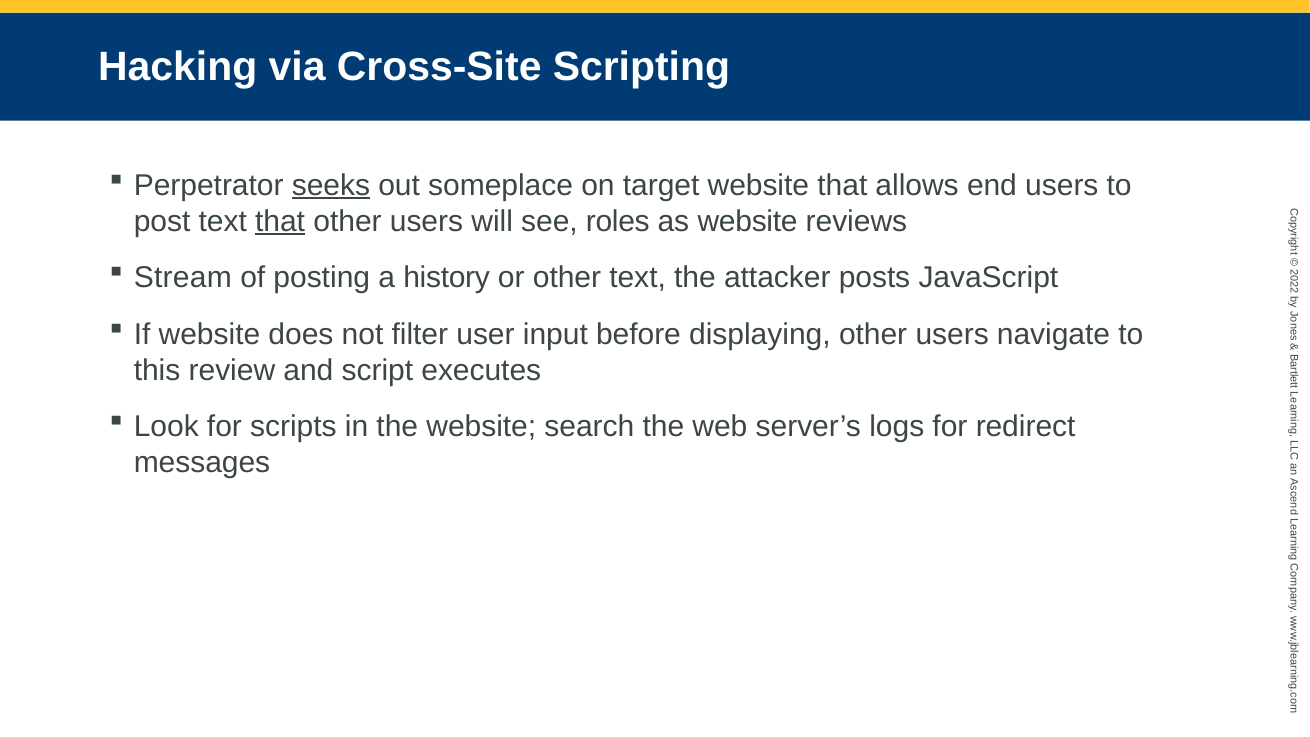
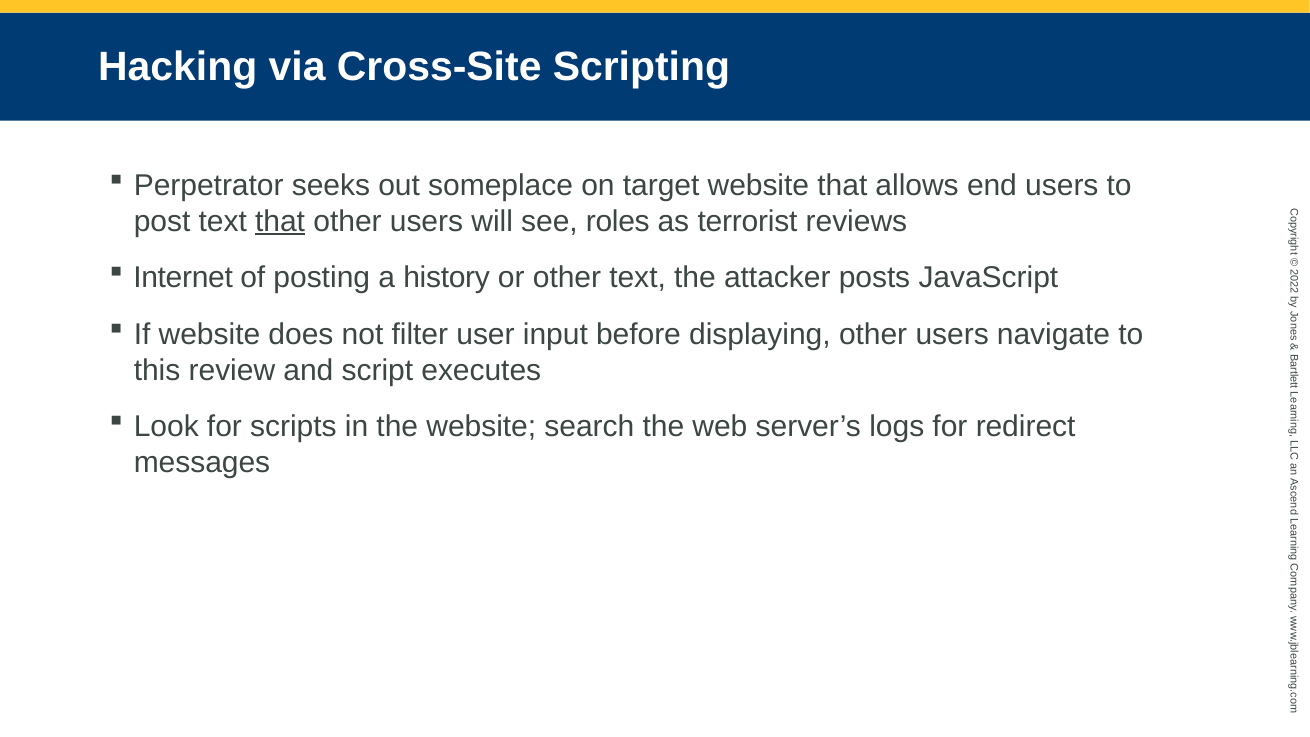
seeks underline: present -> none (331, 185)
as website: website -> terrorist (748, 221)
Stream: Stream -> Internet (183, 278)
